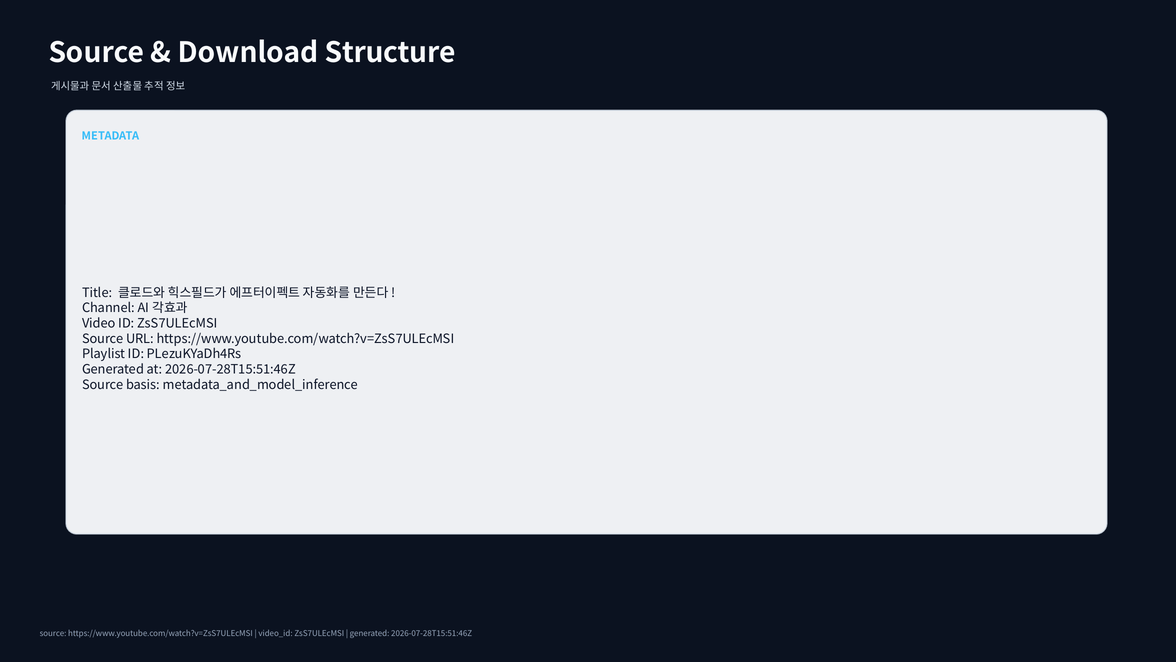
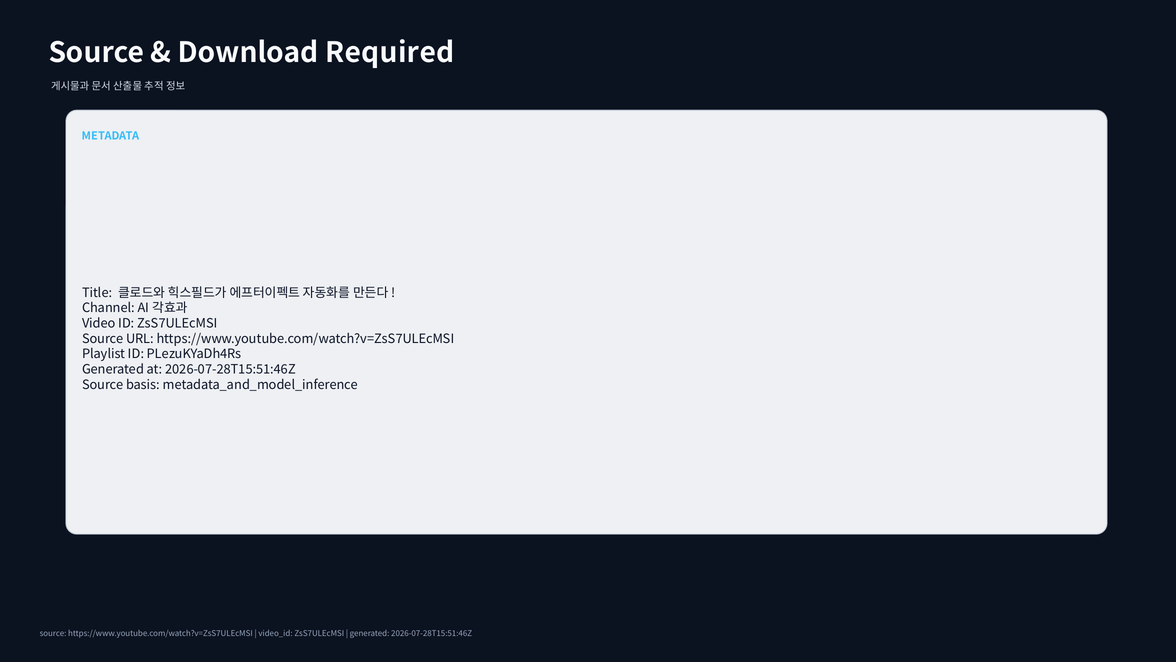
Structure: Structure -> Required (390, 53)
